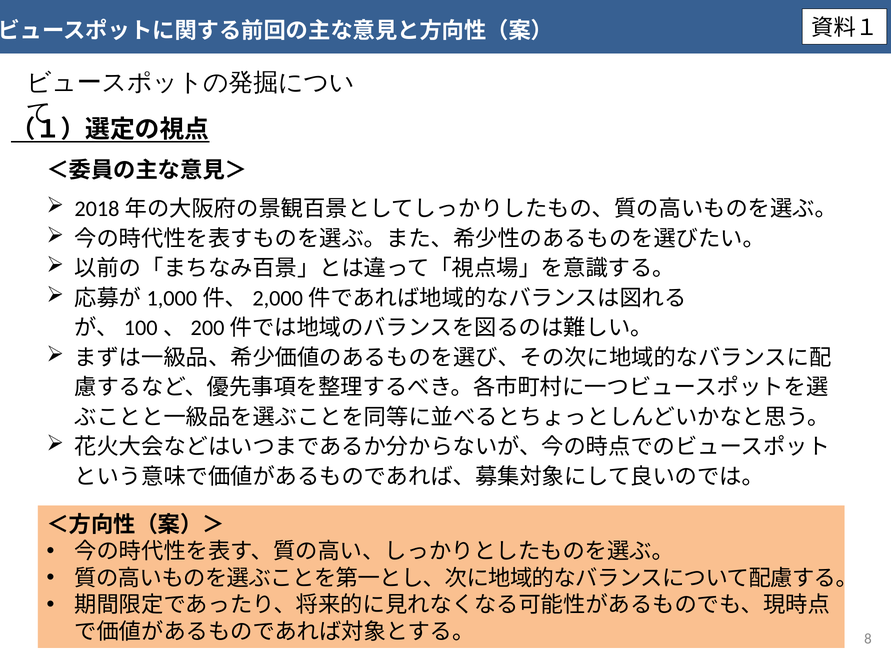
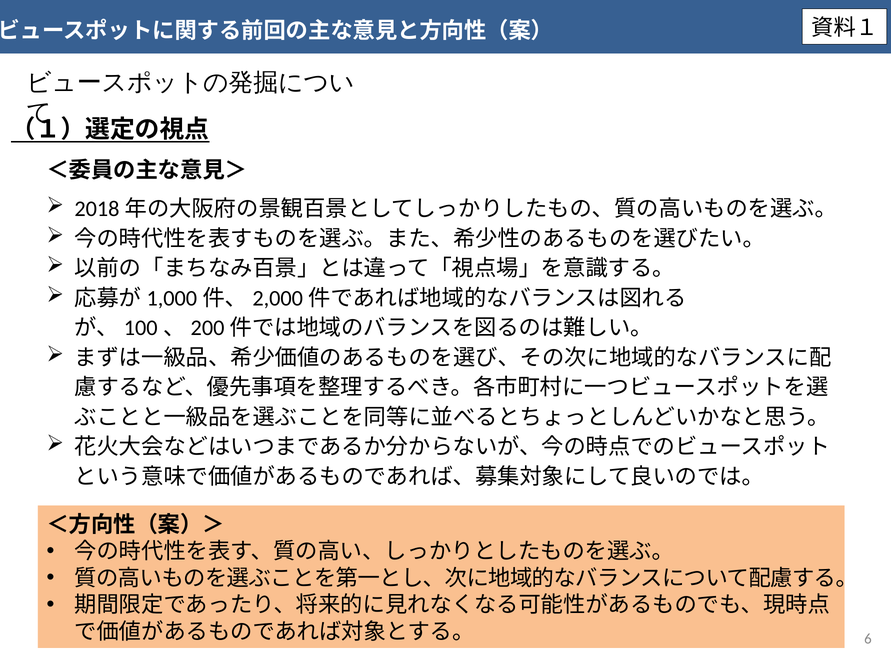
8: 8 -> 6 (868, 638)
